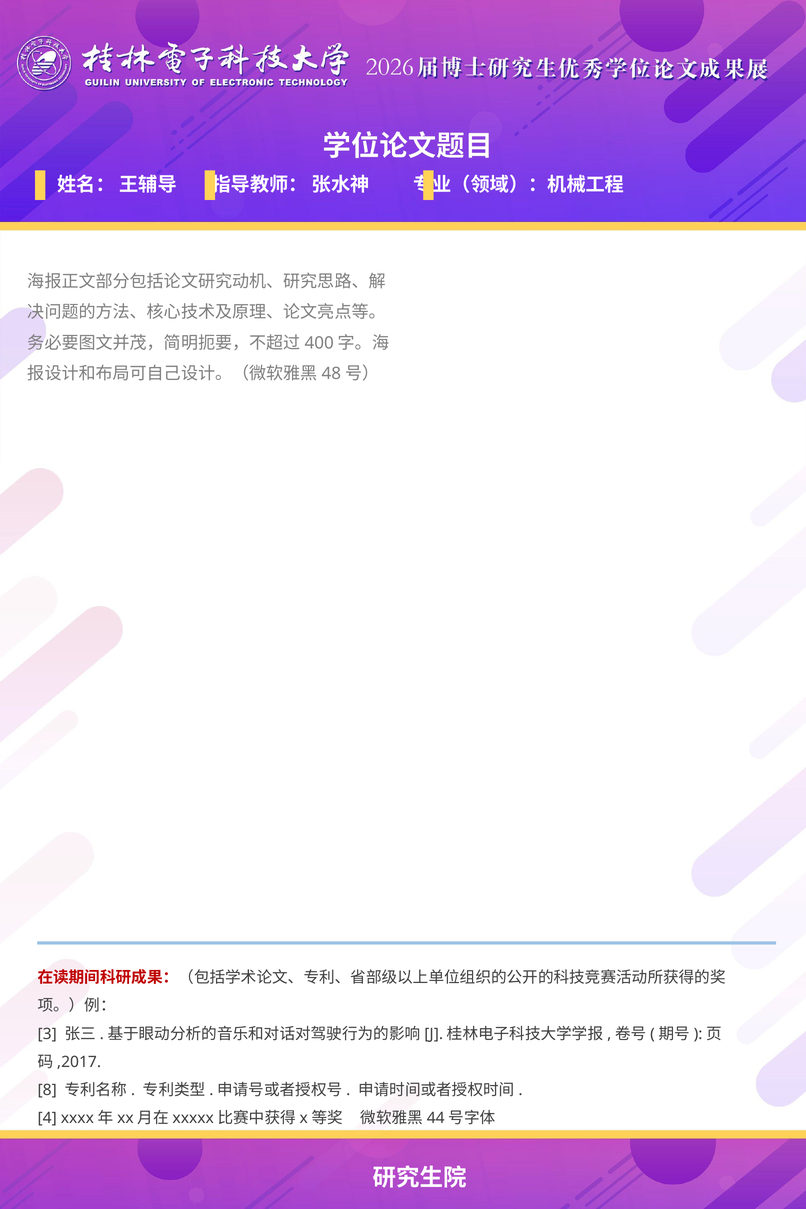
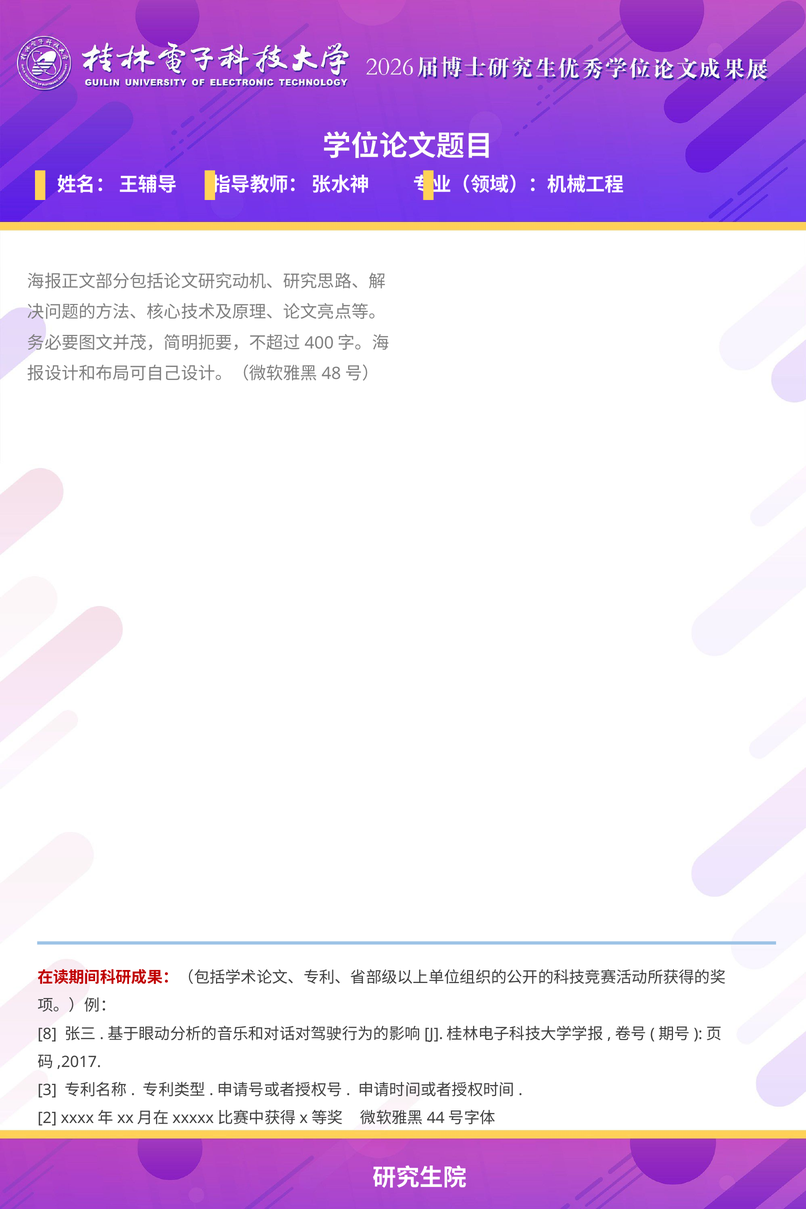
3: 3 -> 8 (47, 1034)
8: 8 -> 3 (47, 1090)
4: 4 -> 2 (47, 1118)
